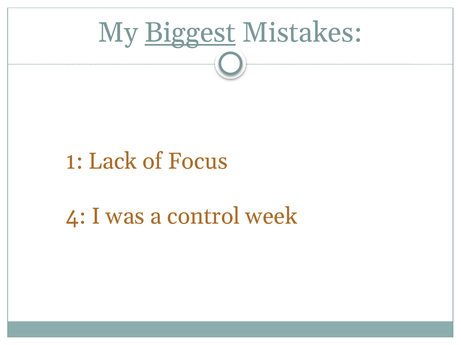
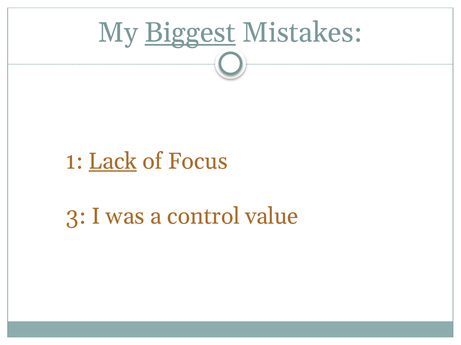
Lack underline: none -> present (113, 162)
4: 4 -> 3 (76, 217)
week: week -> value (272, 217)
